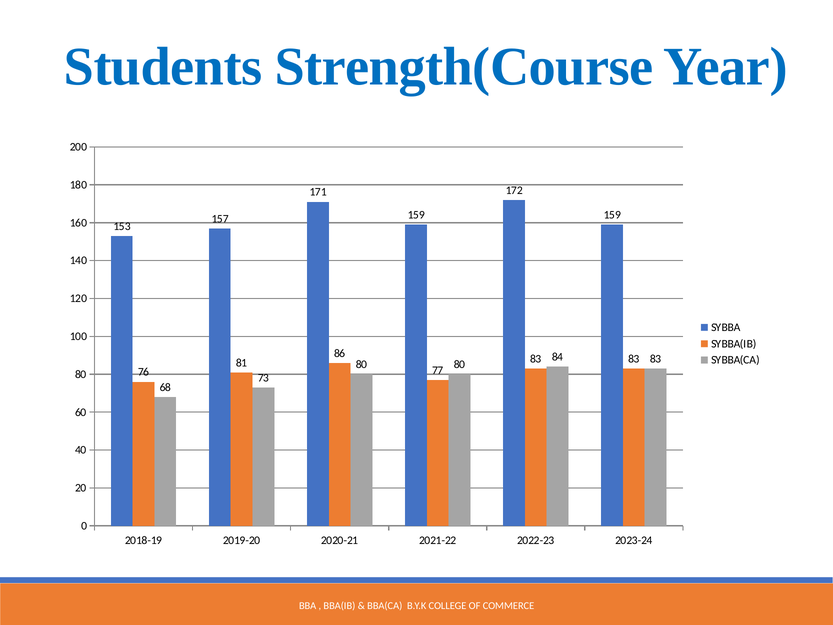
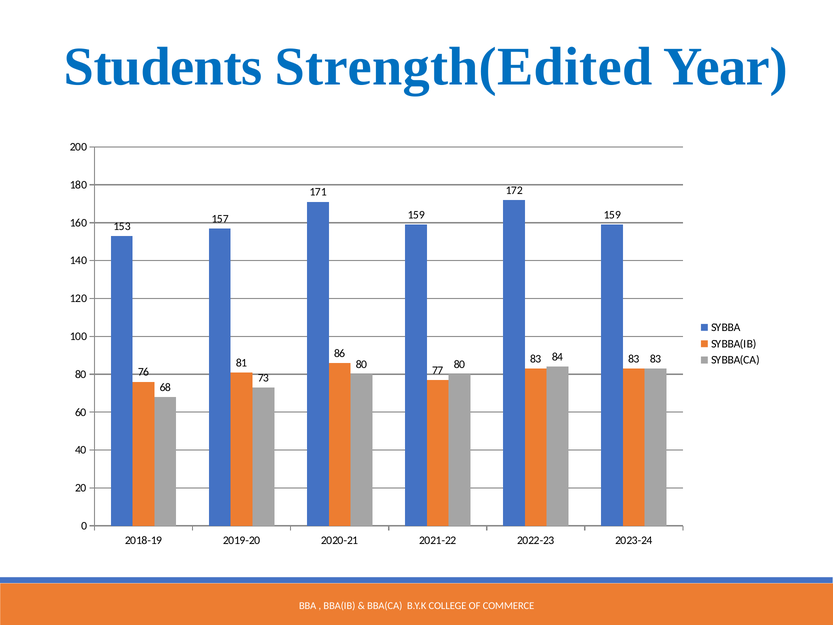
Strength(Course: Strength(Course -> Strength(Edited (464, 67)
